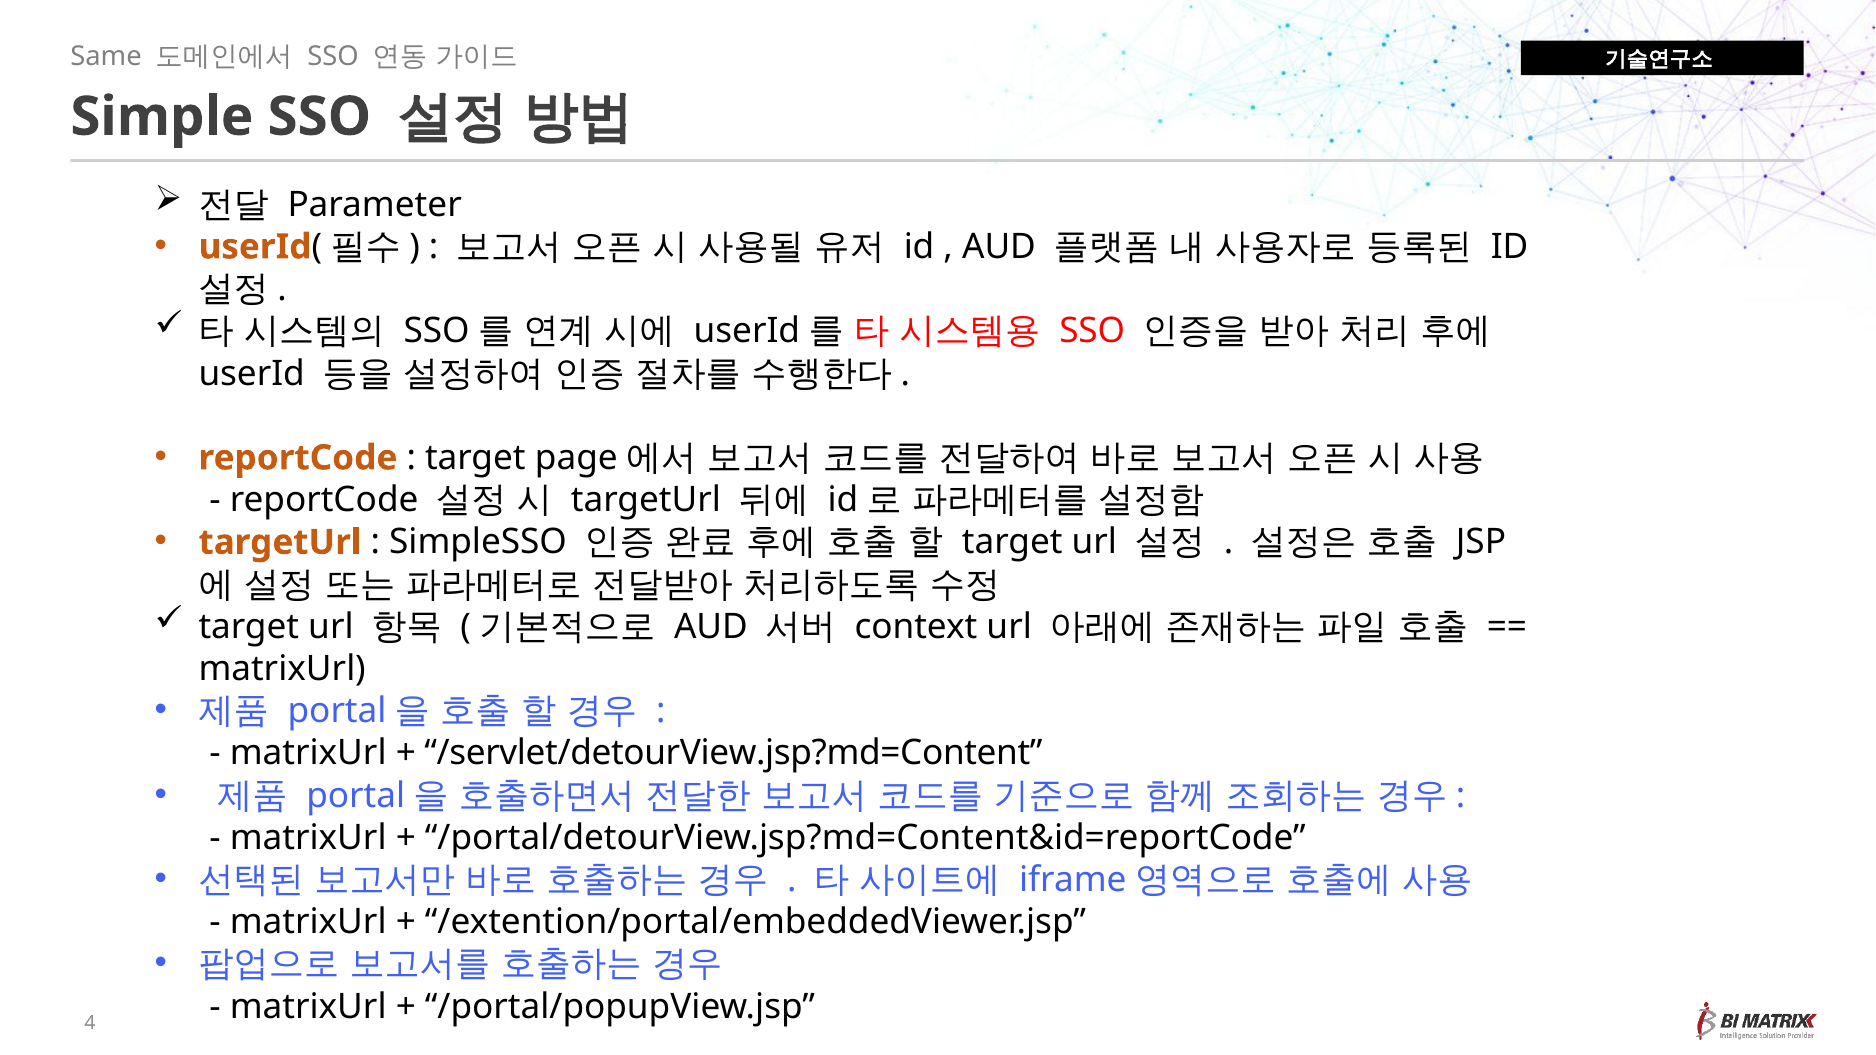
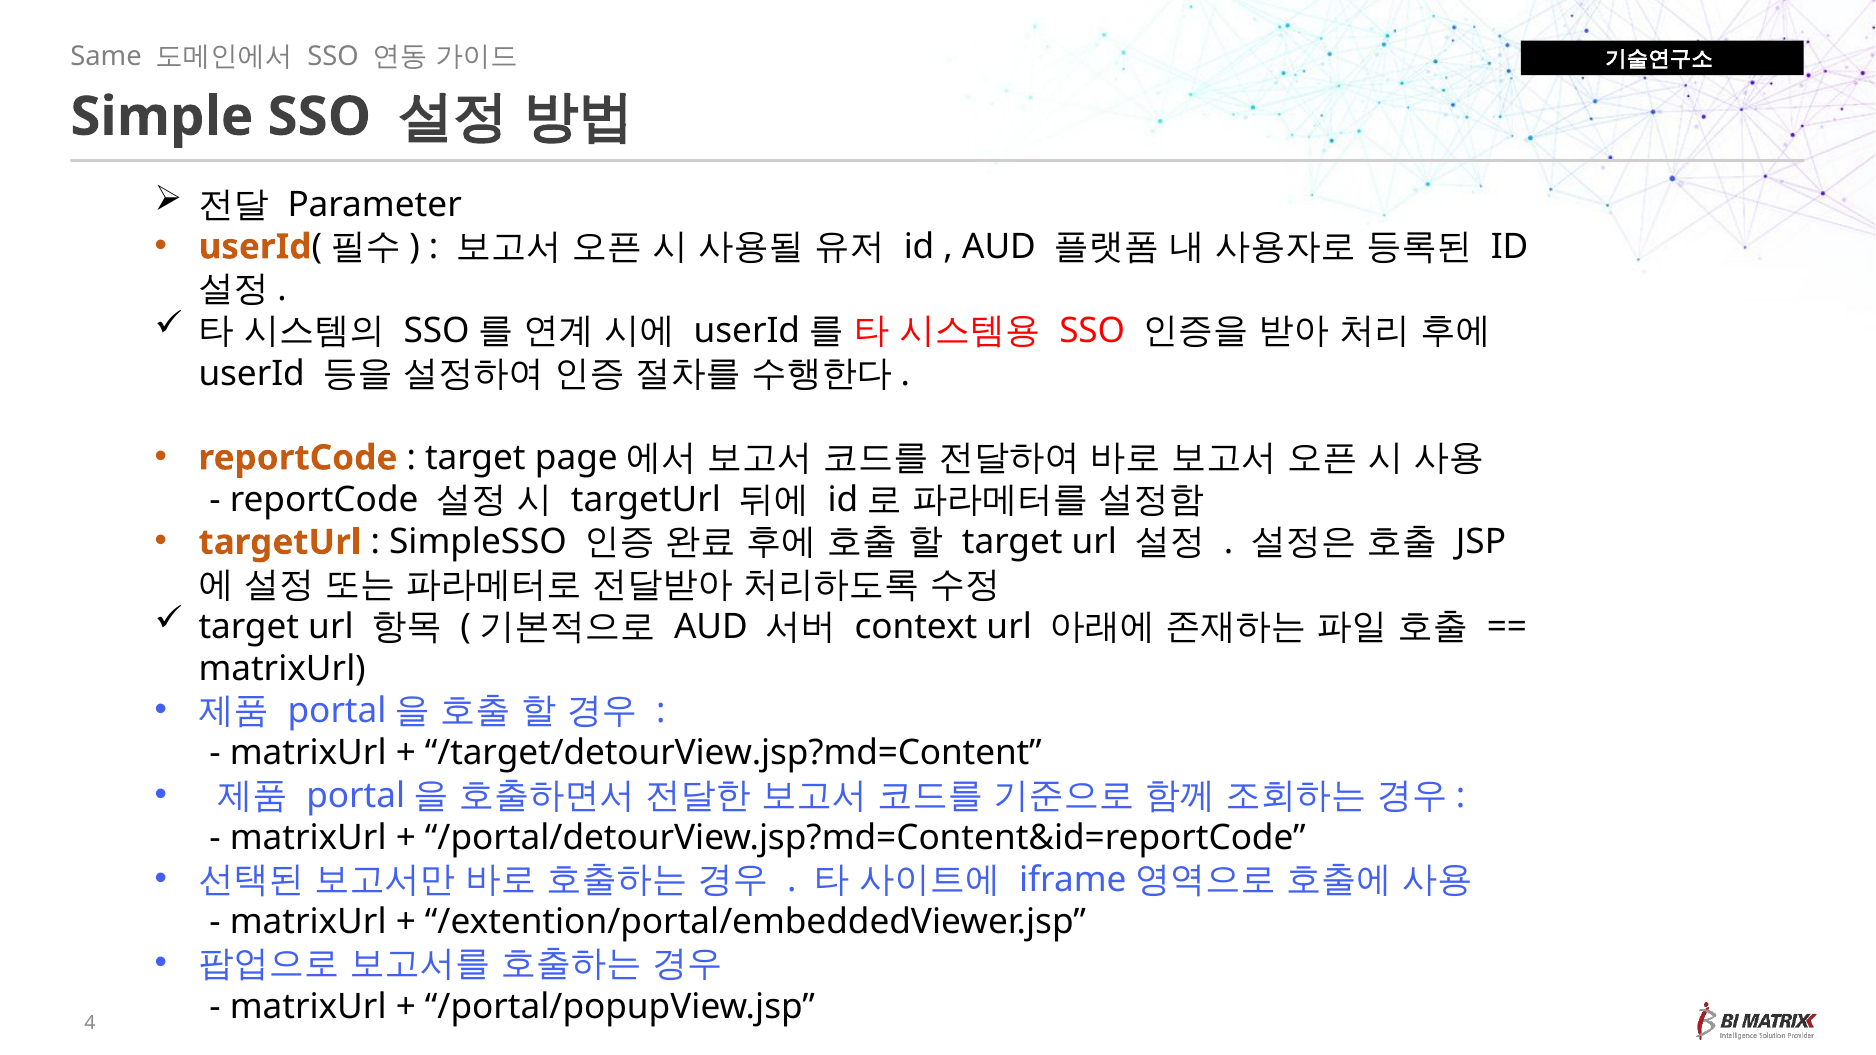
/servlet/detourView.jsp?md=Content: /servlet/detourView.jsp?md=Content -> /target/detourView.jsp?md=Content (733, 753)
